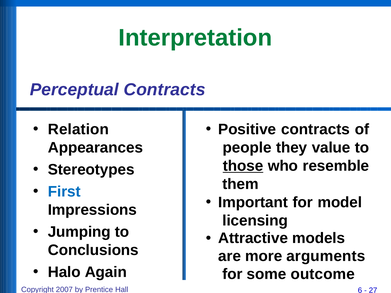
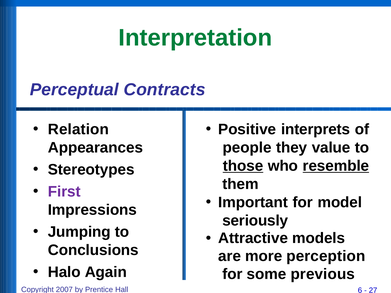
Positive contracts: contracts -> interprets (316, 129)
resemble underline: none -> present (336, 166)
First colour: blue -> purple (64, 192)
licensing: licensing -> seriously (255, 221)
arguments: arguments -> perception (326, 256)
outcome: outcome -> previous (323, 274)
